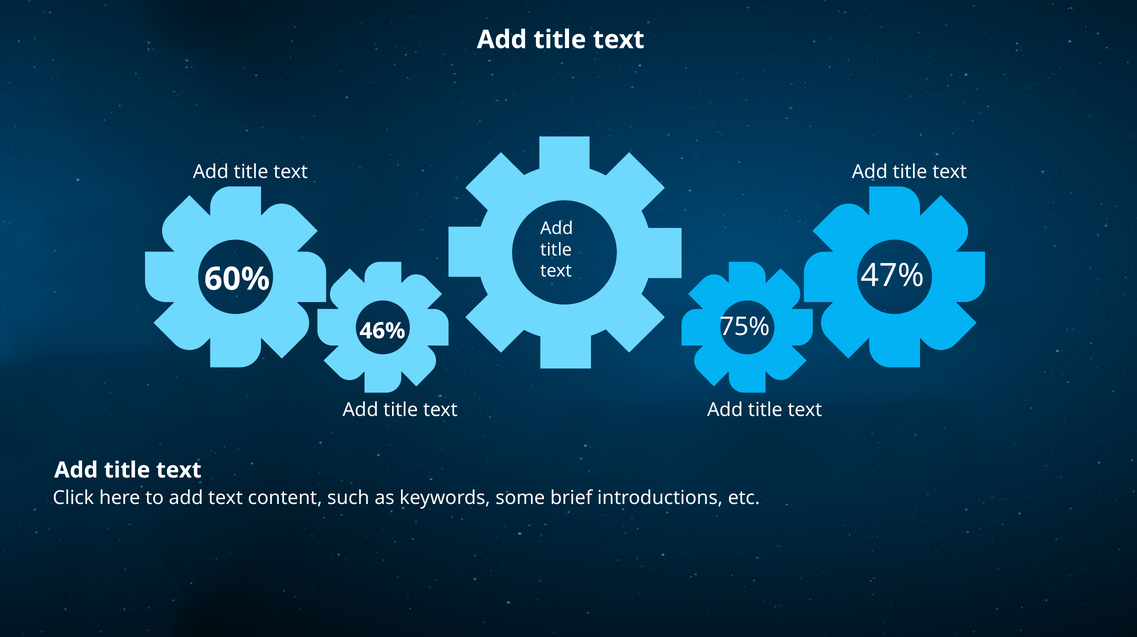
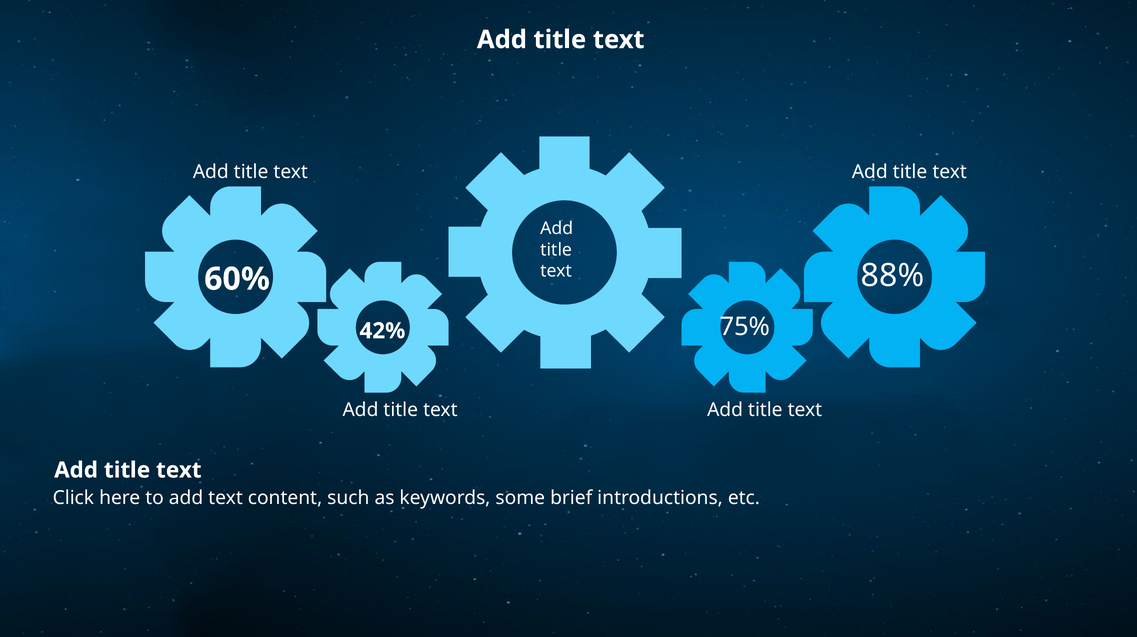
47%: 47% -> 88% (893, 275)
46%: 46% -> 42% (382, 331)
